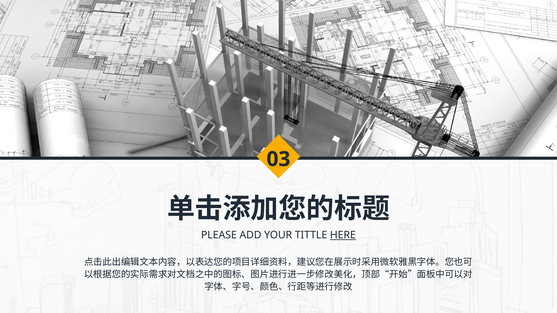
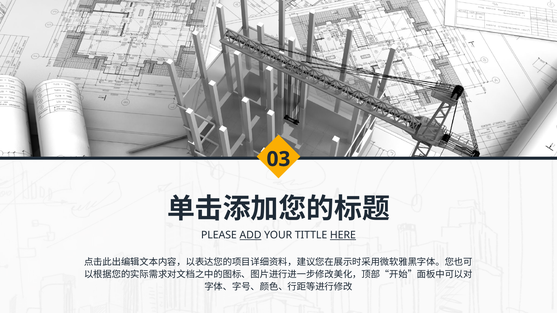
ADD underline: none -> present (251, 235)
